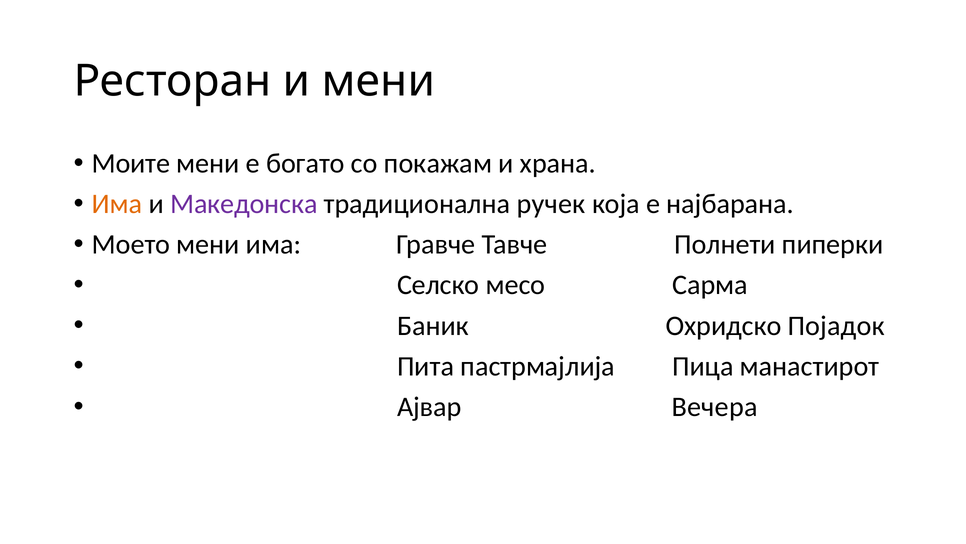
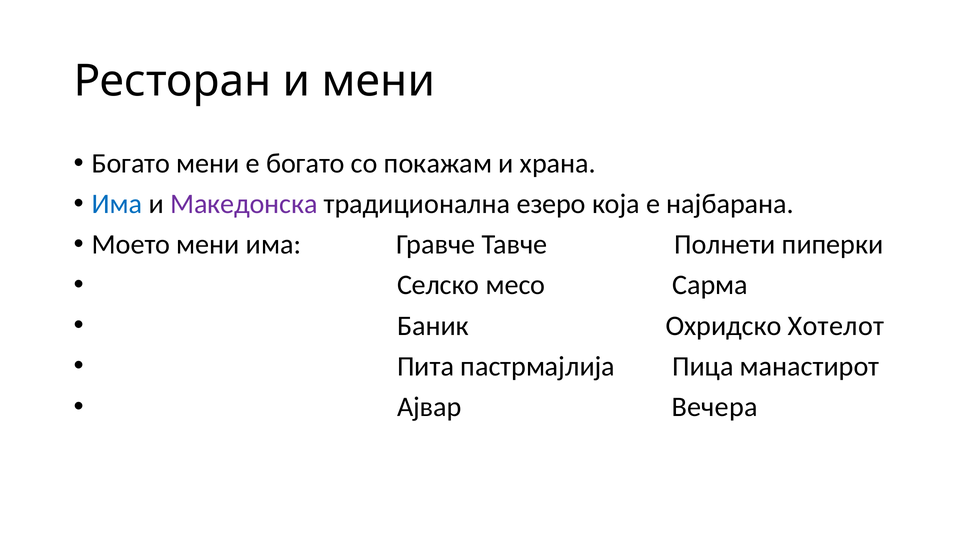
Моите: Моите -> Богато (131, 163)
Има colour: orange -> blue (117, 204)
ручек: ручек -> езеро (551, 204)
Појадок: Појадок -> Хотелот (836, 325)
